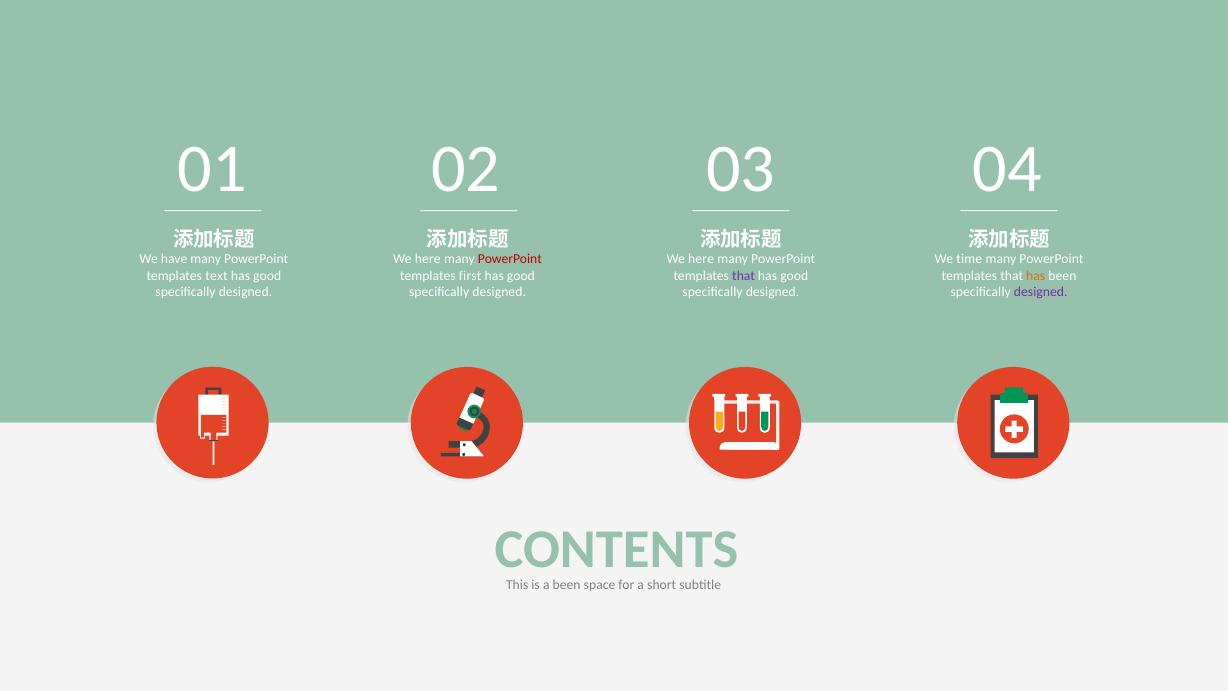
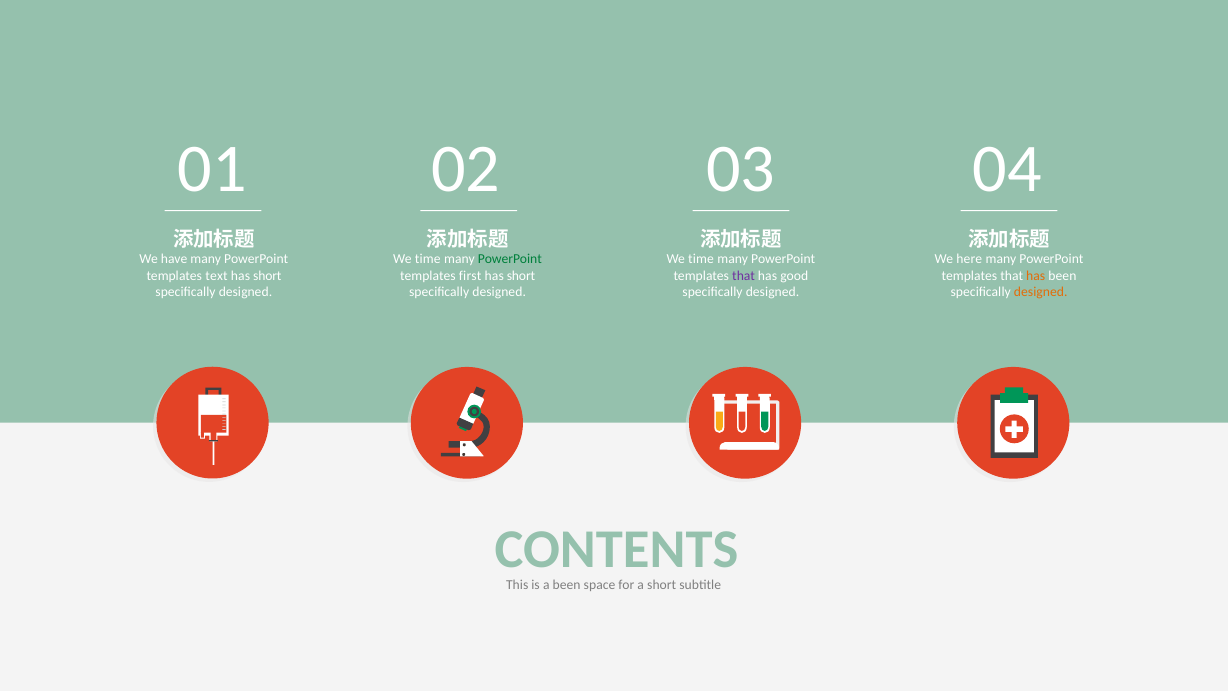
here: here -> time (428, 259)
PowerPoint colour: red -> green (510, 259)
here: here -> time (701, 259)
time: time -> here (969, 259)
good: good -> short (267, 276)
good: good -> short (521, 276)
designed colour: purple -> orange (1041, 292)
